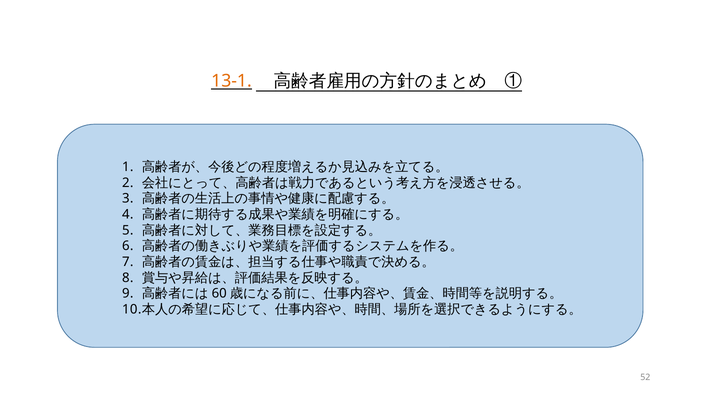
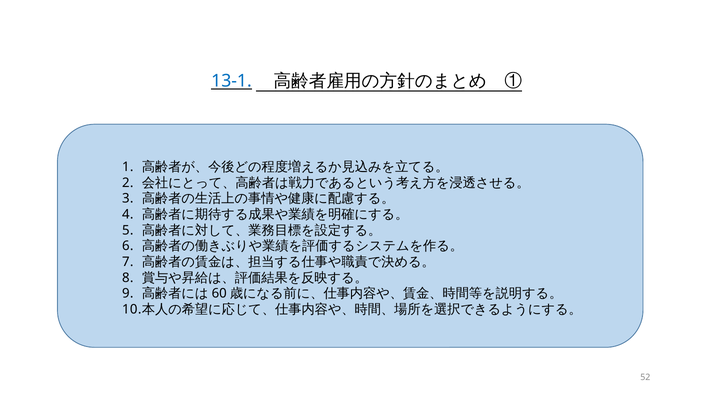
13-1 colour: orange -> blue (231, 81)
